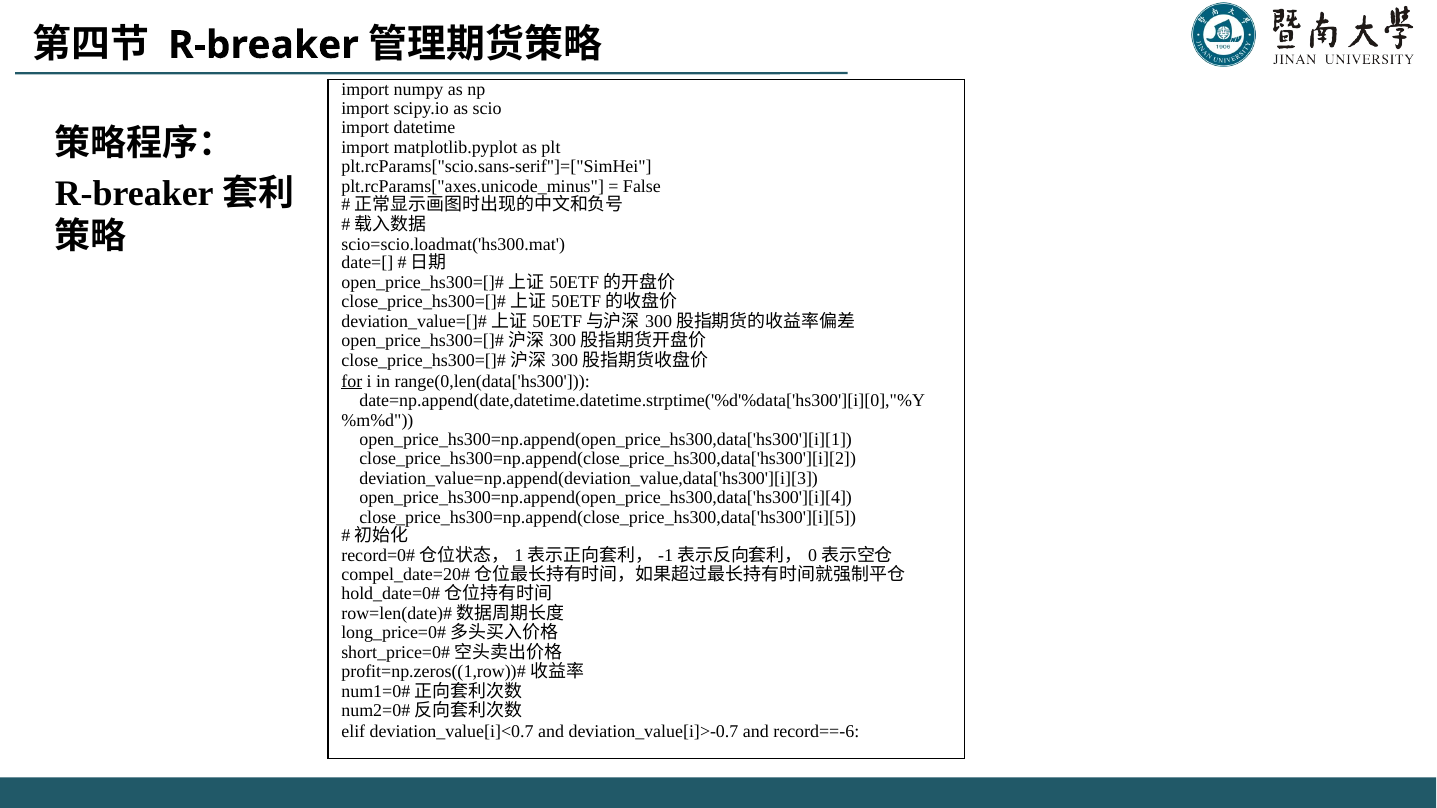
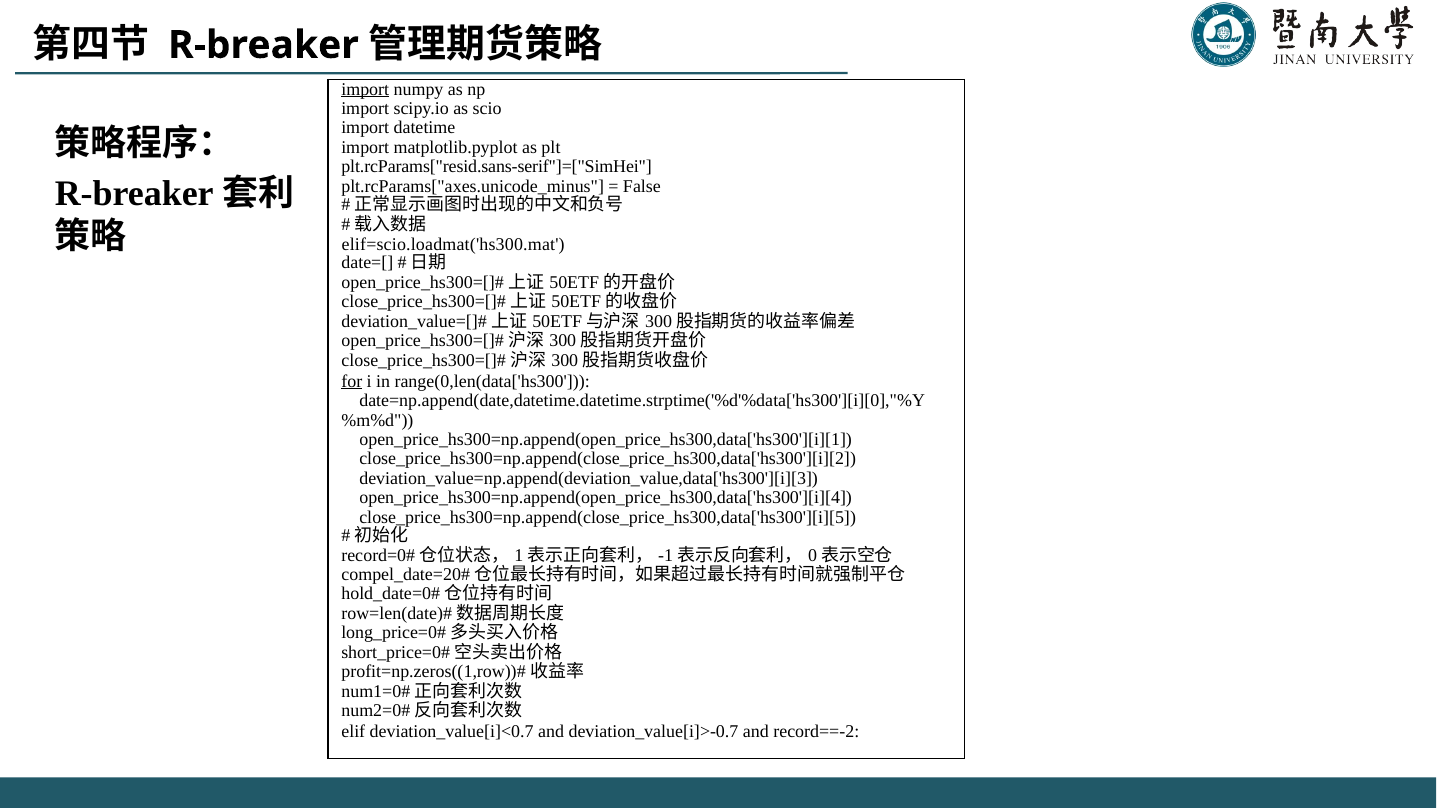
import underline: none -> present (365, 89)
plt.rcParams["scio.sans-serif"]=["SimHei: plt.rcParams["scio.sans-serif"]=["SimHei -> plt.rcParams["resid.sans-serif"]=["SimHei (497, 167)
scio=scio.loadmat('hs300.mat: scio=scio.loadmat('hs300.mat -> elif=scio.loadmat('hs300.mat (453, 245)
record==-6: record==-6 -> record==-2 (816, 732)
